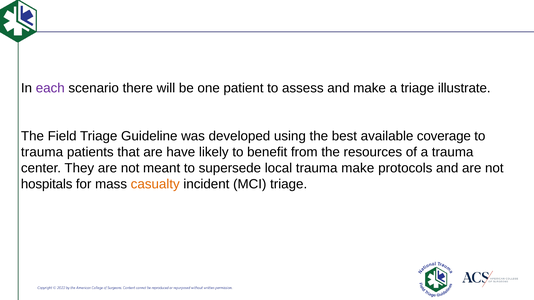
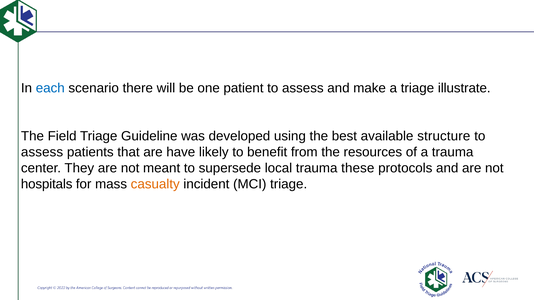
each colour: purple -> blue (50, 88)
coverage: coverage -> structure (444, 136)
trauma: trauma -> assess (42, 152)
trauma make: make -> these (358, 168)
